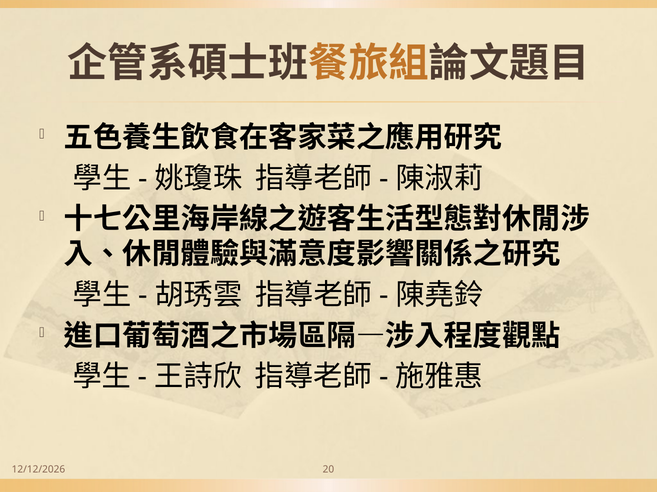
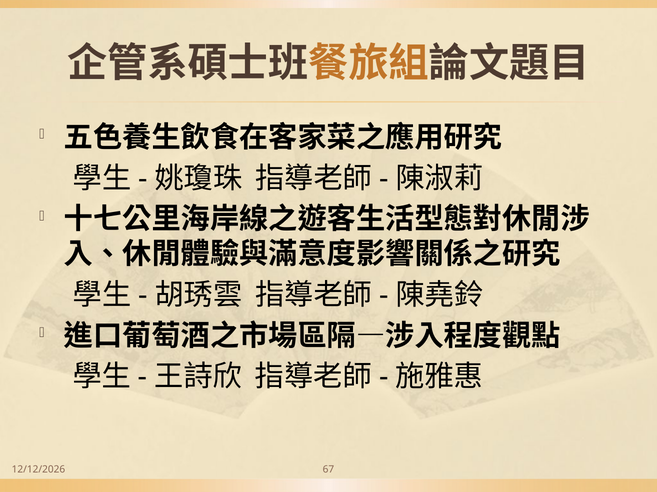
20: 20 -> 67 (328, 470)
